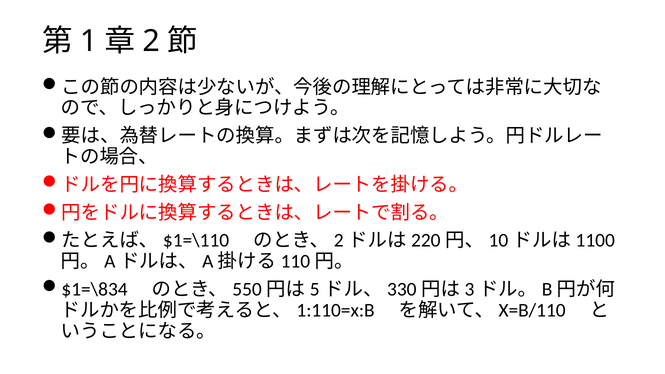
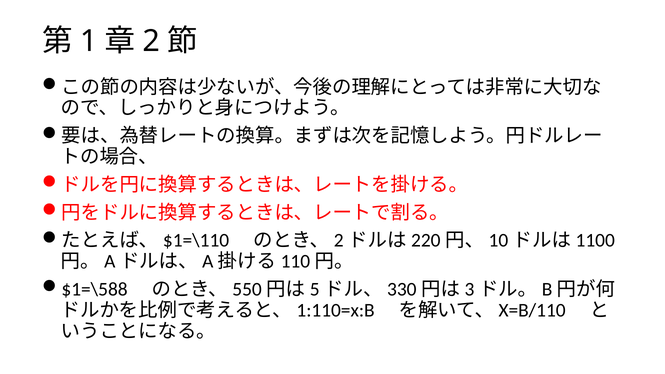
$1=\834: $1=\834 -> $1=\588 (95, 289)
